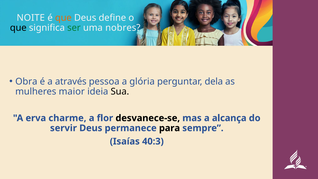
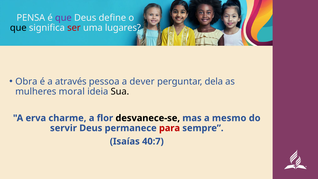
NOITE: NOITE -> PENSA (31, 18)
que colour: orange -> purple (63, 18)
ser colour: green -> red (74, 28)
nobres: nobres -> lugares (123, 28)
glória: glória -> dever (142, 81)
maior: maior -> moral (72, 91)
alcança: alcança -> mesmo (229, 118)
para colour: black -> red (170, 128)
40:3: 40:3 -> 40:7 (153, 141)
